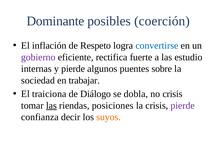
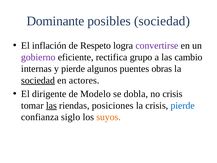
posibles coerción: coerción -> sociedad (162, 21)
convertirse colour: blue -> purple (157, 46)
fuerte: fuerte -> grupo (141, 57)
estudio: estudio -> cambio (188, 57)
sobre: sobre -> obras (162, 69)
sociedad underline: none -> present (38, 80)
trabajar: trabajar -> actores (84, 80)
traiciona: traiciona -> dirigente (49, 94)
Diálogo: Diálogo -> Modelo (96, 94)
pierde colour: purple -> blue (183, 105)
decir: decir -> siglo (71, 117)
